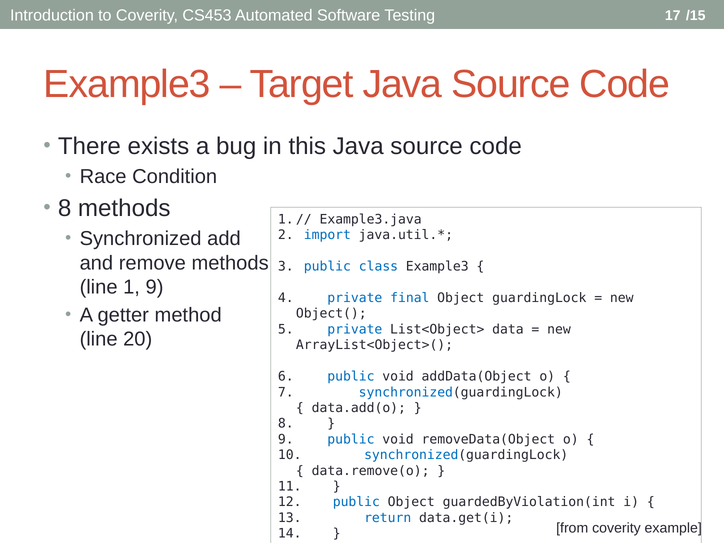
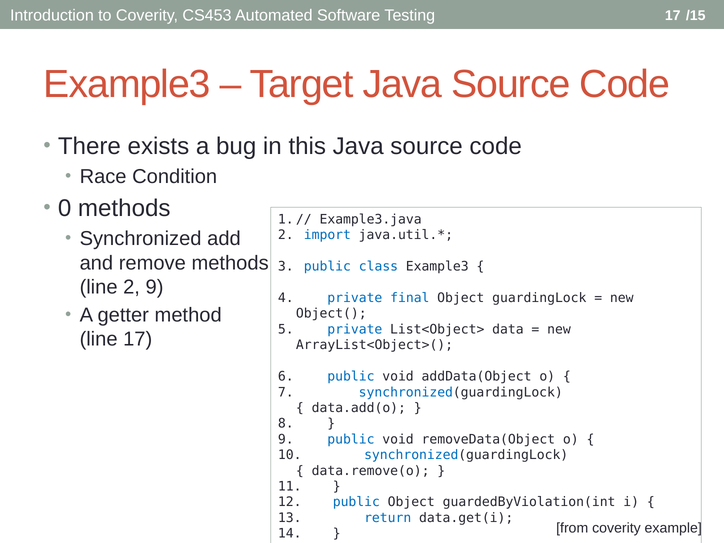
8: 8 -> 0 (65, 208)
line 1: 1 -> 2 (132, 287)
line 20: 20 -> 17 (138, 339)
